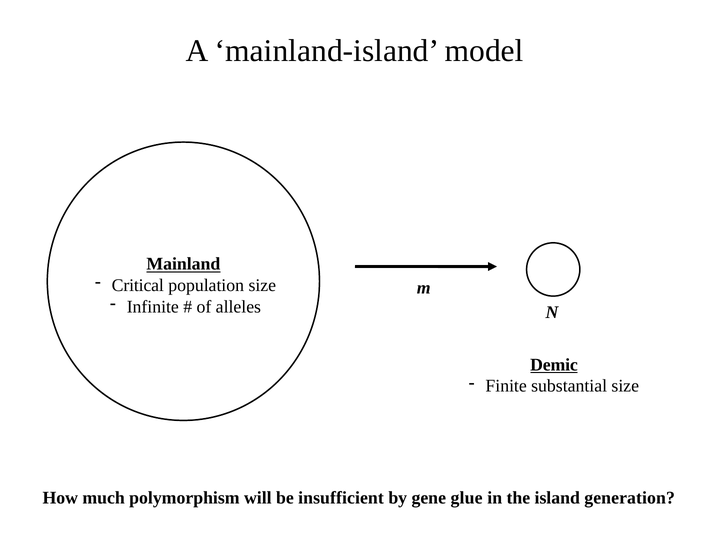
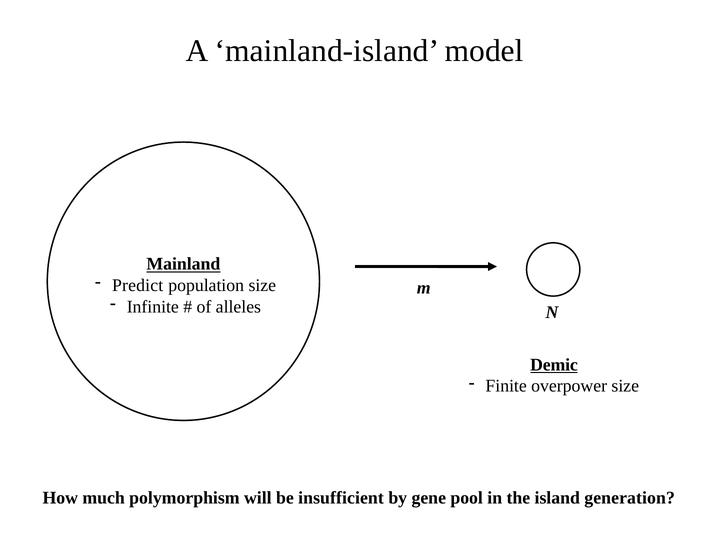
Critical: Critical -> Predict (138, 285)
substantial: substantial -> overpower (569, 386)
glue: glue -> pool (467, 498)
